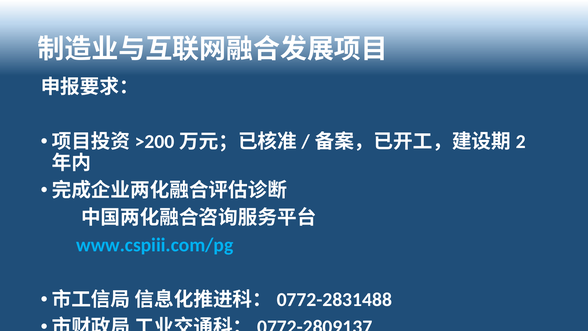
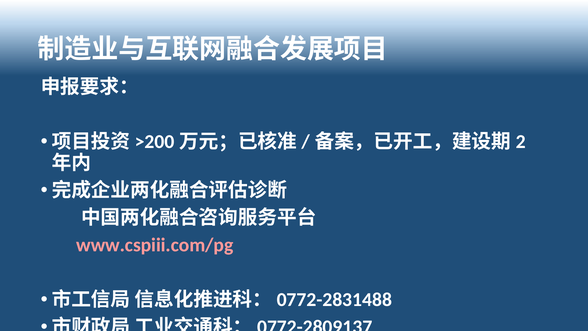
www.cspiii.com/pg colour: light blue -> pink (155, 245)
